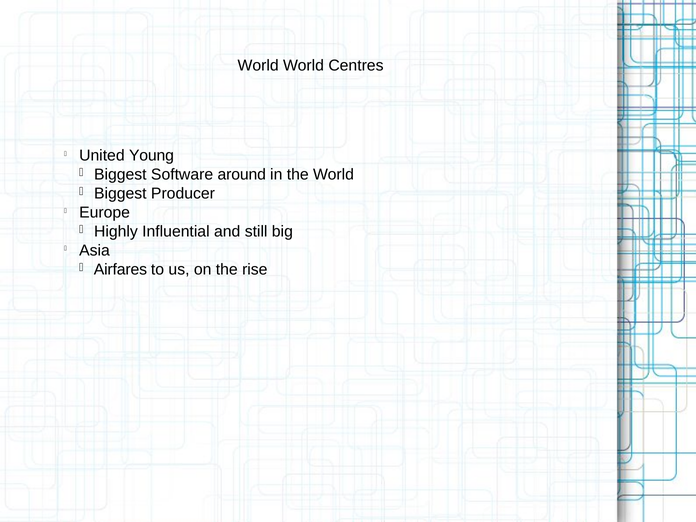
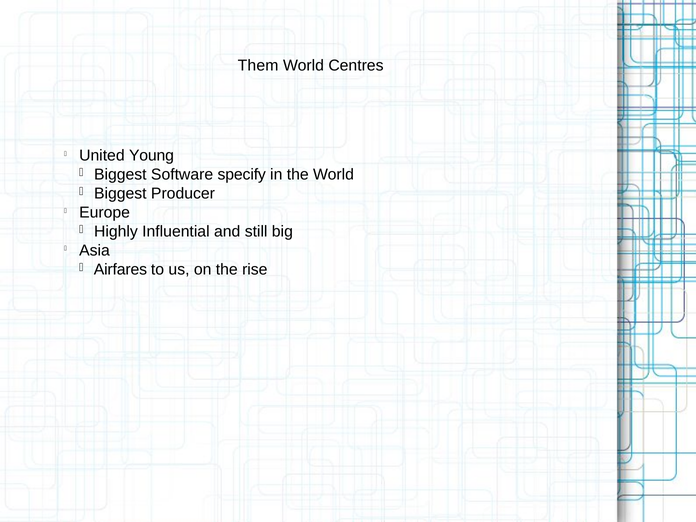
World: World -> Them (258, 65)
around: around -> specify (242, 175)
